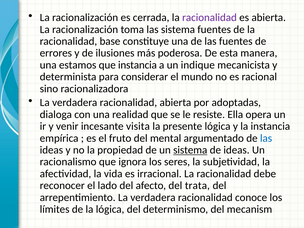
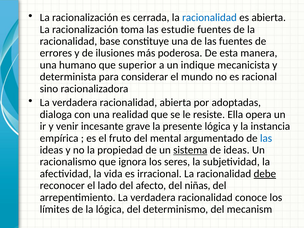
racionalidad colour: purple -> blue (209, 18)
las sistema: sistema -> estudie (178, 29)
estamos: estamos -> humano (78, 65)
que instancia: instancia -> superior (137, 65)
visita: visita -> grave (138, 126)
debe underline: none -> present (265, 174)
trata: trata -> niñas (197, 186)
